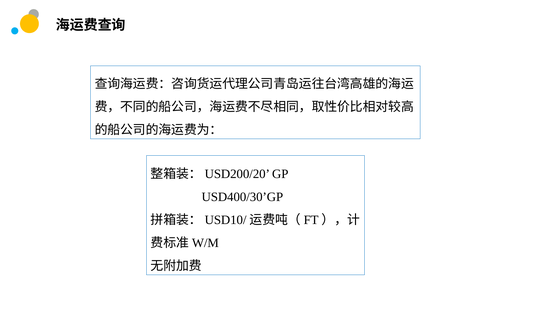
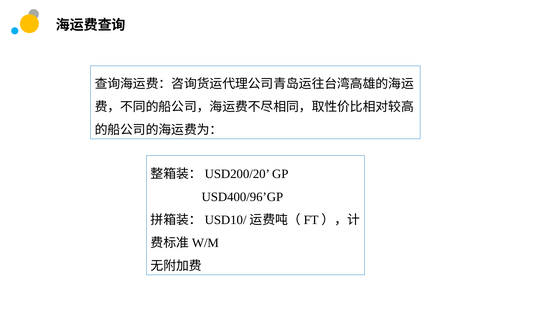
USD400/30’GP: USD400/30’GP -> USD400/96’GP (242, 197)
